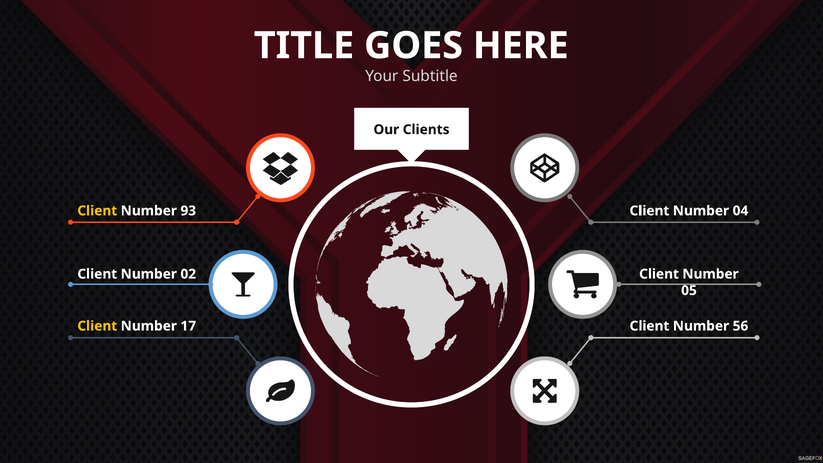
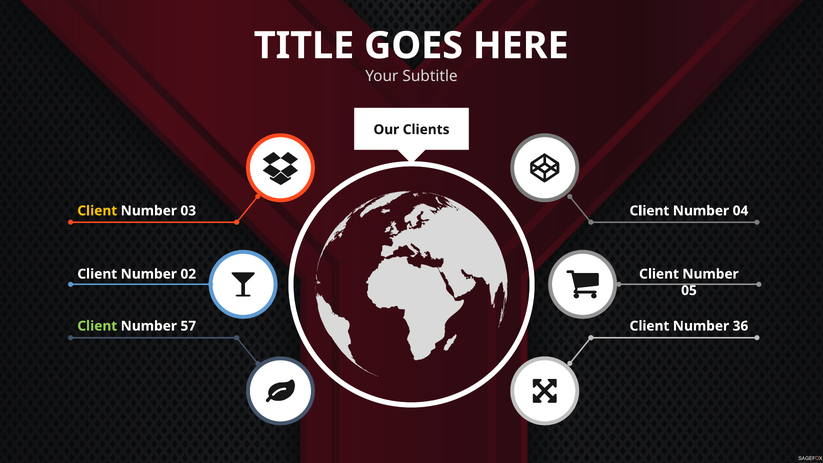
93: 93 -> 03 (188, 211)
Client colour: yellow -> light green (97, 326)
17: 17 -> 57 (188, 326)
56: 56 -> 36 (740, 326)
